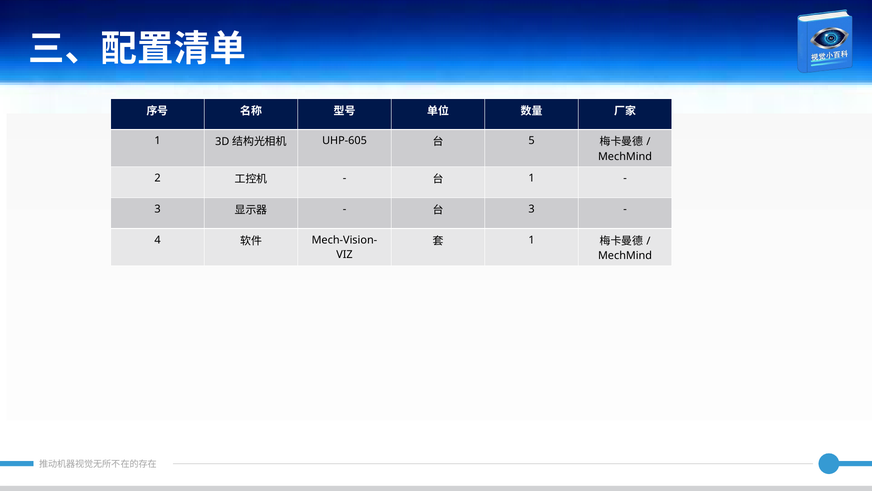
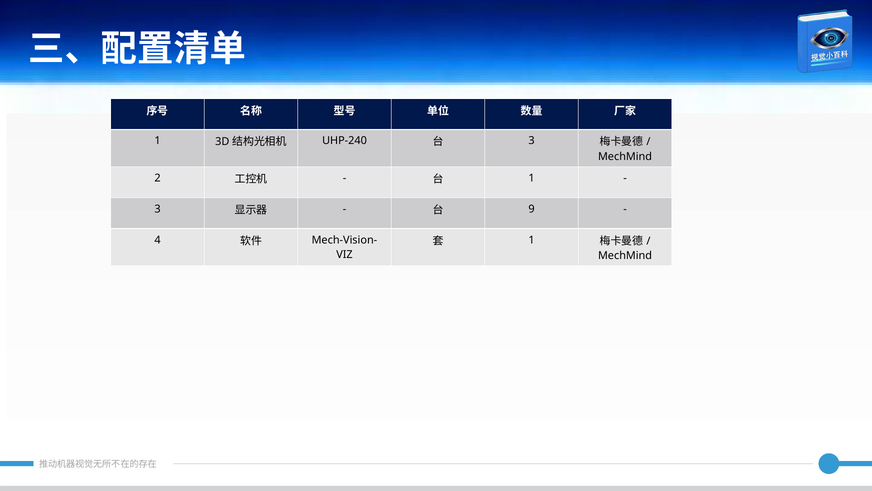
UHP-605: UHP-605 -> UHP-240 (345, 141)
5: 5 -> 3 (532, 141)
3: 3 -> 9 (532, 209)
